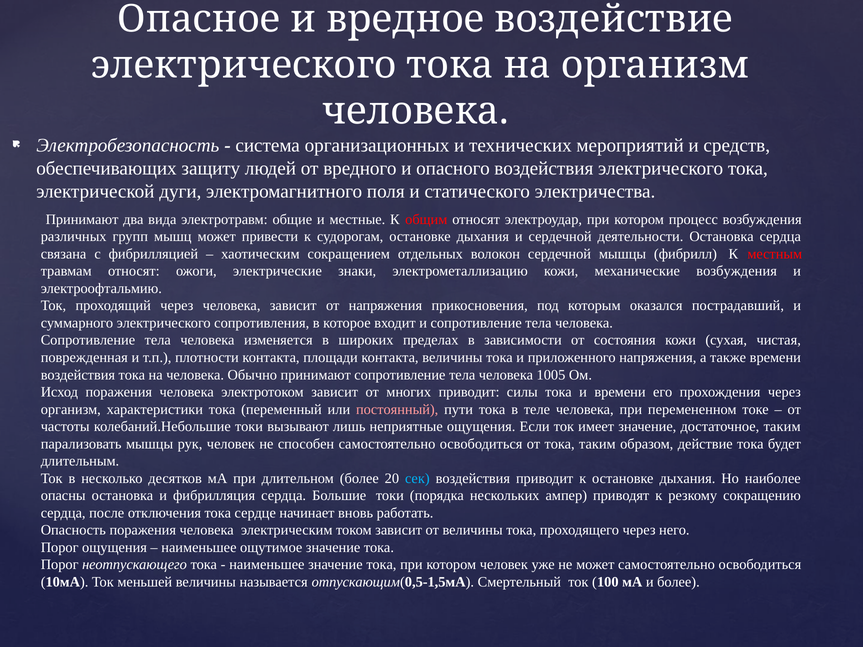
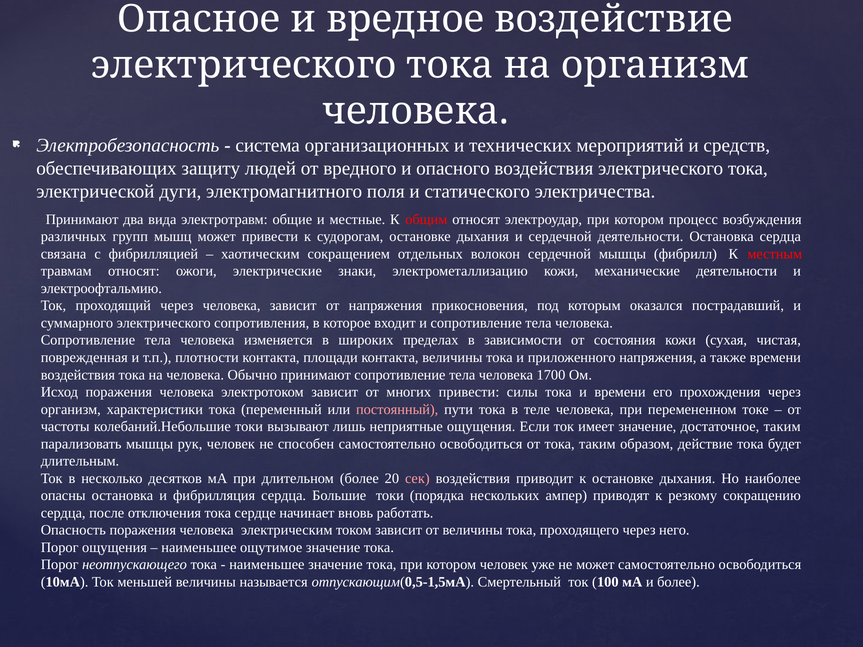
механические возбуждения: возбуждения -> деятельности (737, 271)
1005: 1005 -> 1700 (551, 375)
многих приводит: приводит -> привести (469, 392)
сек colour: light blue -> pink (417, 478)
